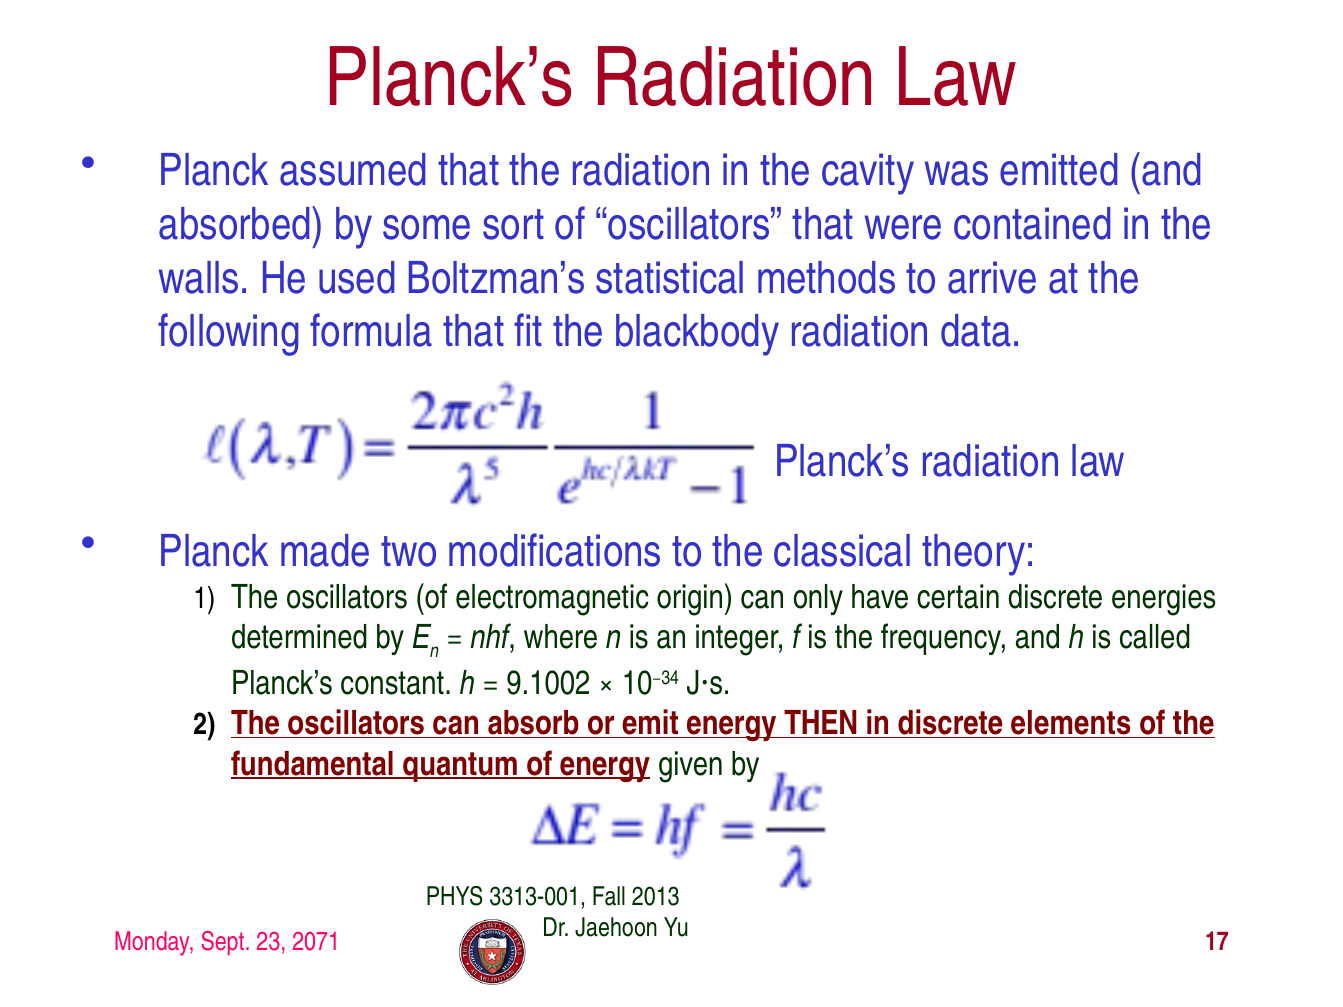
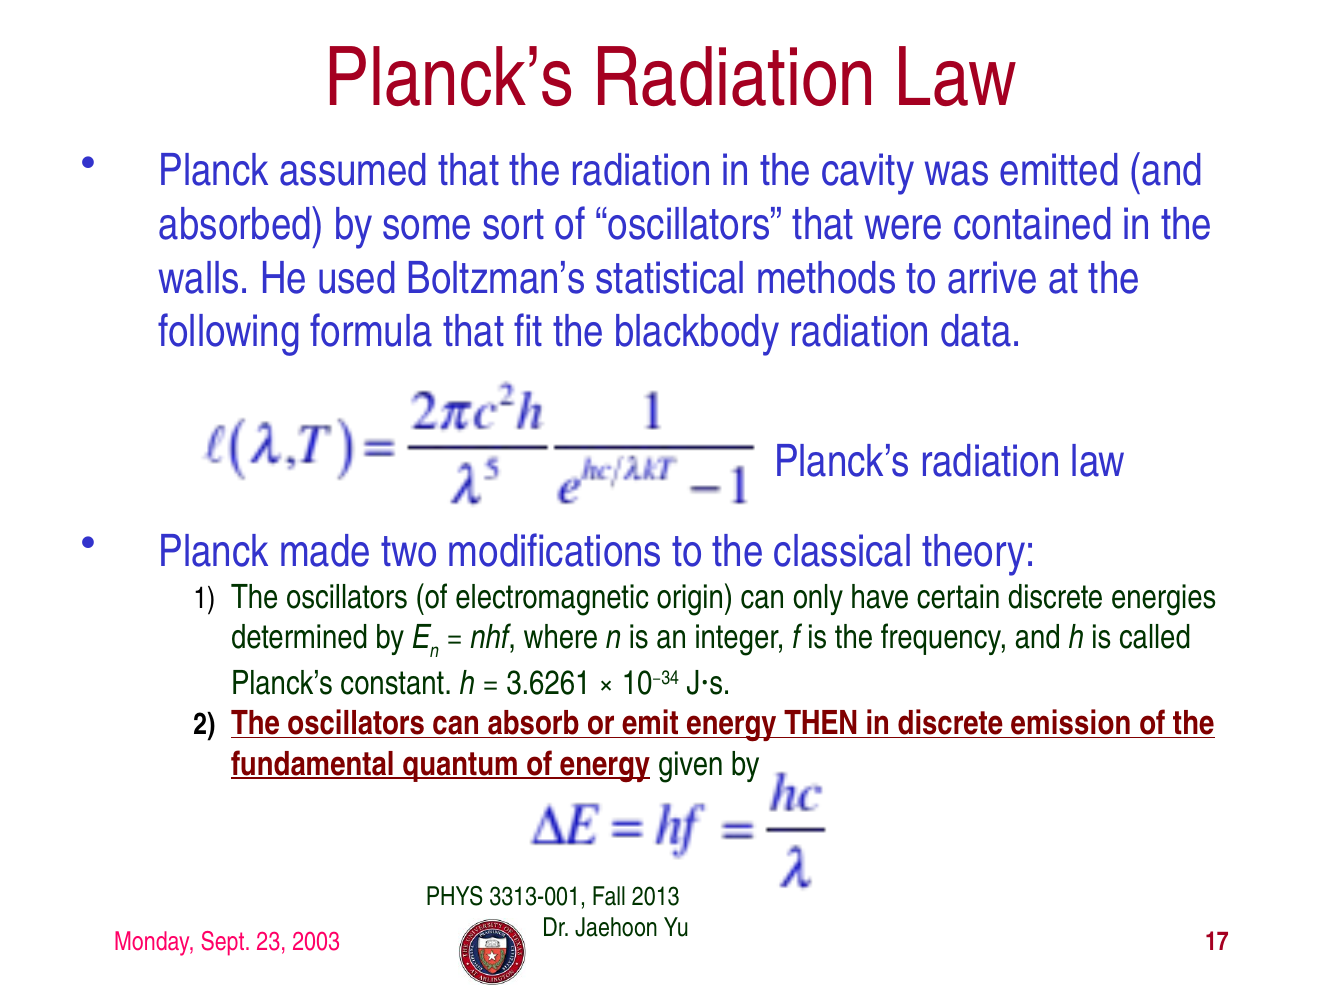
9.1002: 9.1002 -> 3.6261 (548, 684)
elements: elements -> emission (1071, 724)
2071: 2071 -> 2003 (316, 942)
